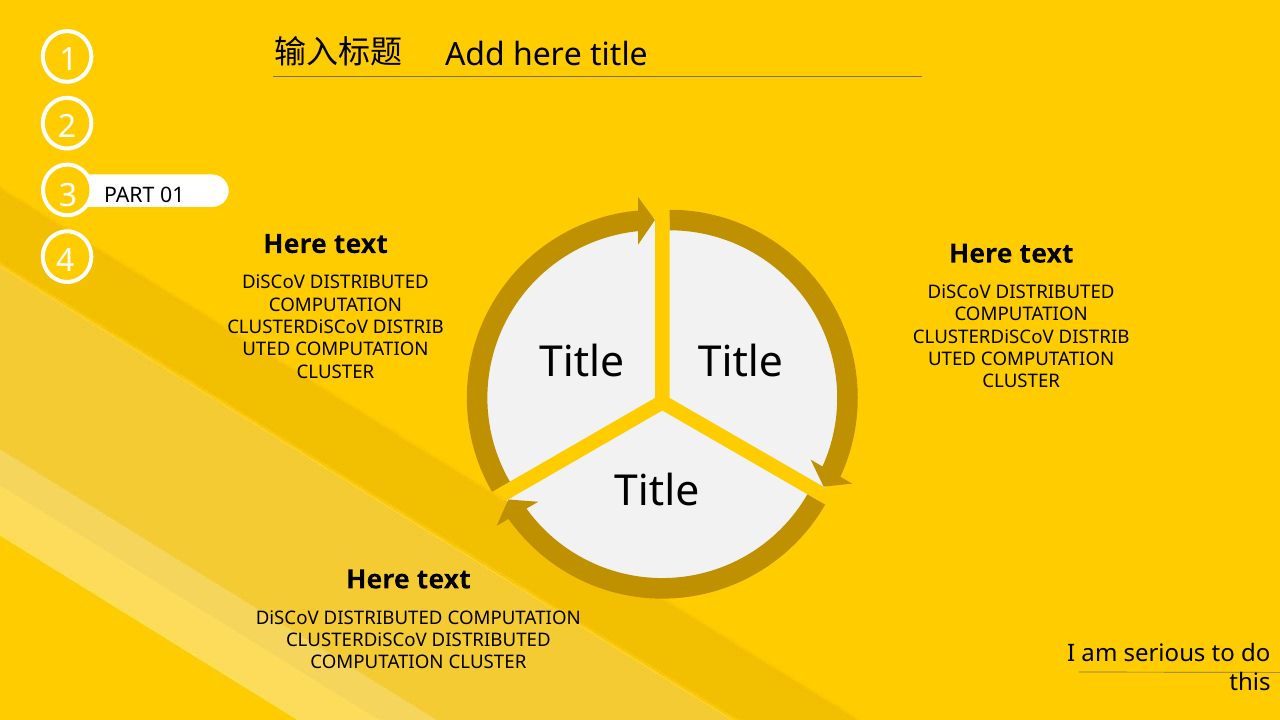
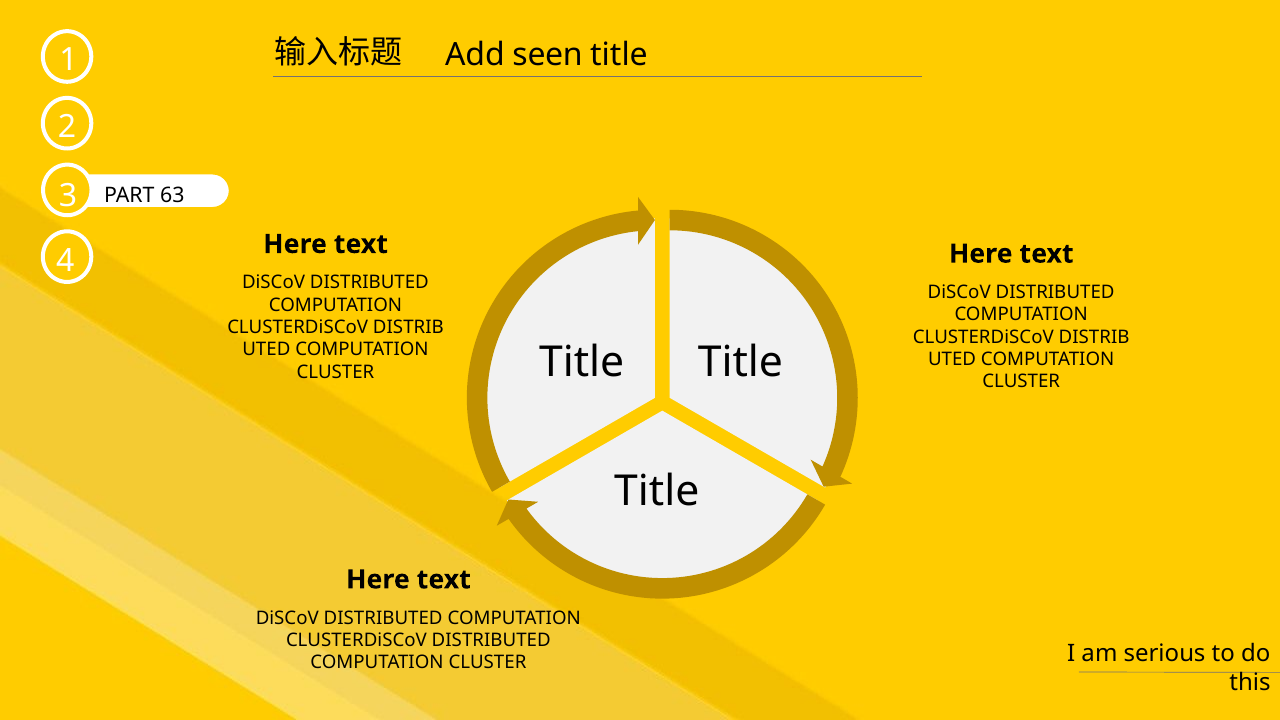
Add here: here -> seen (548, 55)
01: 01 -> 63 (172, 195)
